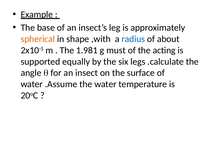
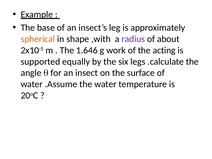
radius colour: blue -> purple (133, 39)
1.981: 1.981 -> 1.646 (87, 50)
must: must -> work (116, 50)
